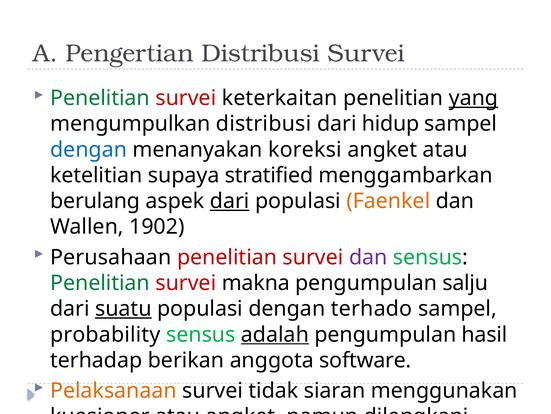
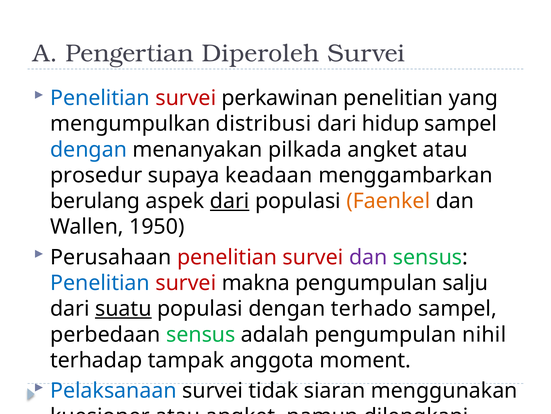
Pengertian Distribusi: Distribusi -> Diperoleh (260, 53)
Penelitian colour: green -> blue (100, 98)
keterkaitan: keterkaitan -> perkawinan (280, 98)
yang underline: present -> none (473, 98)
koreksi: koreksi -> pilkada (305, 149)
ketelitian: ketelitian -> prosedur (96, 175)
stratified: stratified -> keadaan (269, 175)
1902: 1902 -> 1950 (157, 226)
Penelitian colour: green -> blue (100, 283)
probability: probability -> perbedaan (105, 334)
adalah underline: present -> none (275, 334)
hasil: hasil -> nihil (484, 334)
berikan: berikan -> tampak (186, 360)
software: software -> moment (365, 360)
Pelaksanaan colour: orange -> blue (113, 390)
